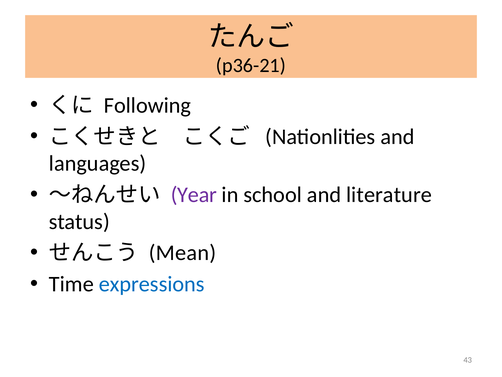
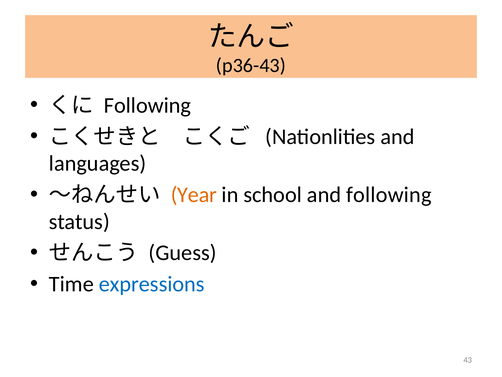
p36-21: p36-21 -> p36-43 (251, 65)
Year colour: purple -> orange (194, 195)
and literature: literature -> following (389, 195)
Mean: Mean -> Guess (183, 253)
